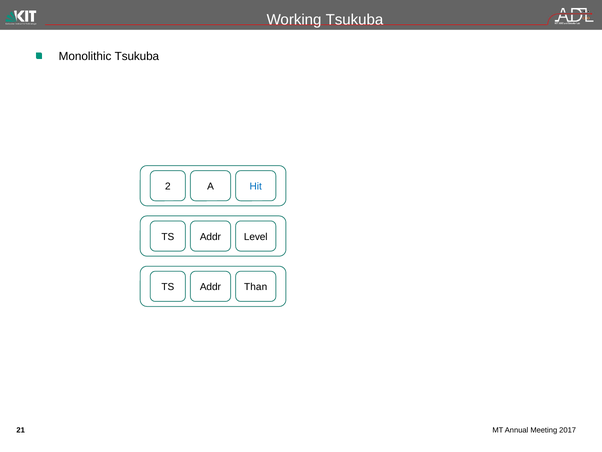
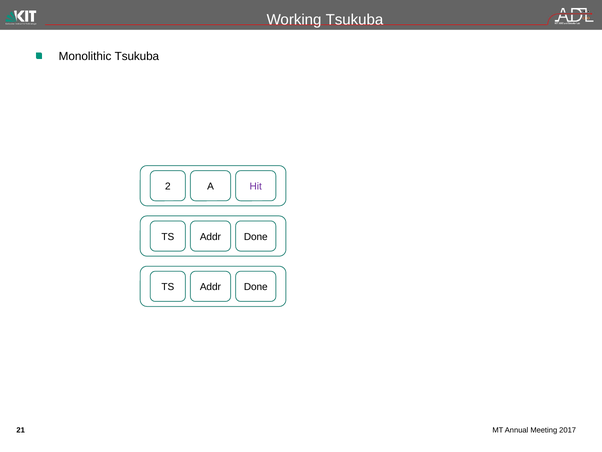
Hit colour: blue -> purple (256, 186)
Level: Level -> Done (256, 236)
Than: Than -> Done (256, 287)
